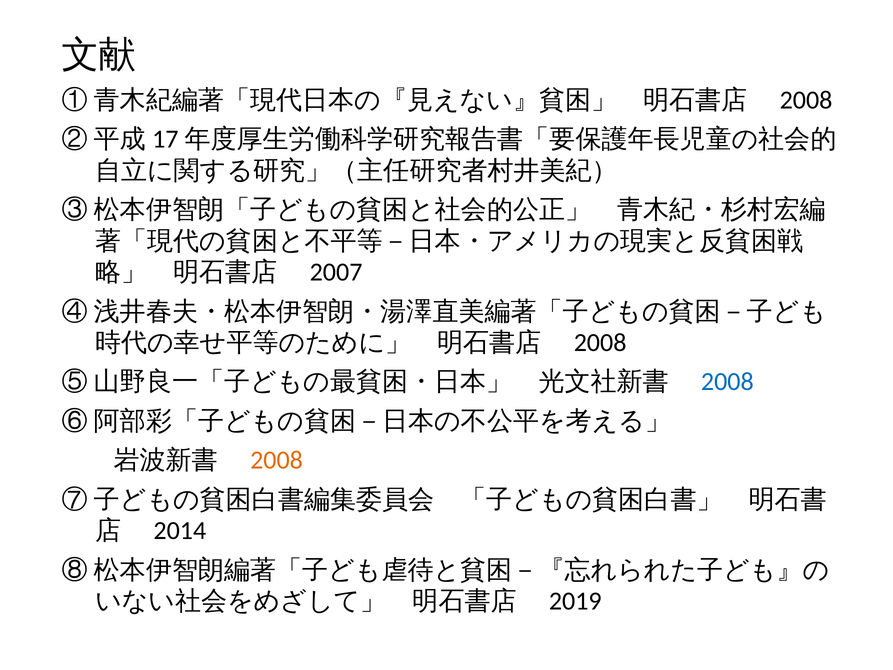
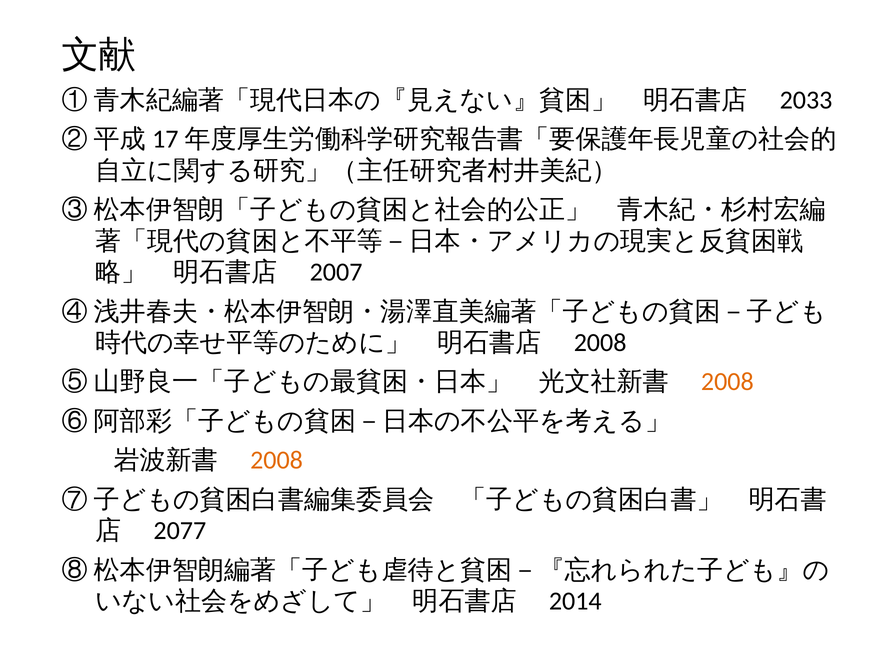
2008: 2008 -> 2033 (806, 100)
2008 colour: blue -> orange (727, 382)
2014: 2014 -> 2077 (180, 531)
2019: 2019 -> 2014 (575, 601)
